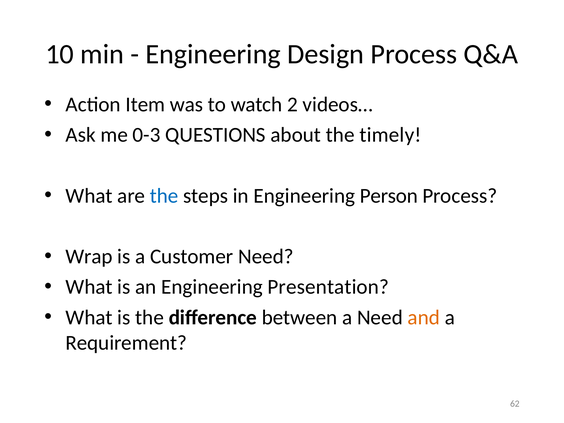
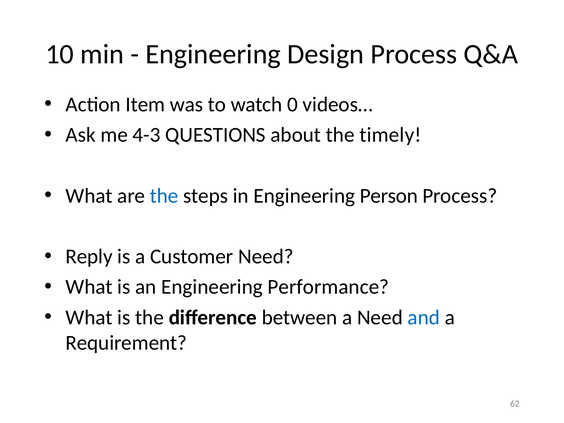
2: 2 -> 0 (293, 104)
0-3: 0-3 -> 4-3 (147, 135)
Wrap: Wrap -> Reply (89, 257)
Presentation: Presentation -> Performance (328, 287)
and colour: orange -> blue (424, 317)
